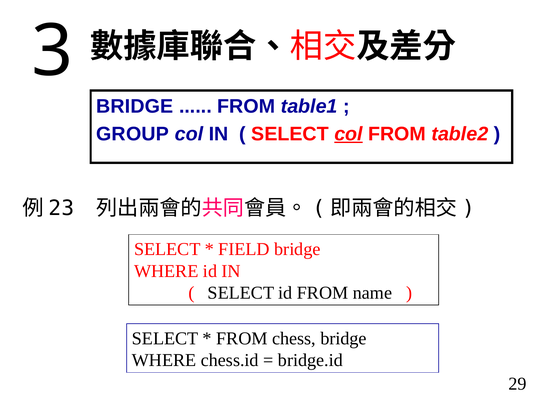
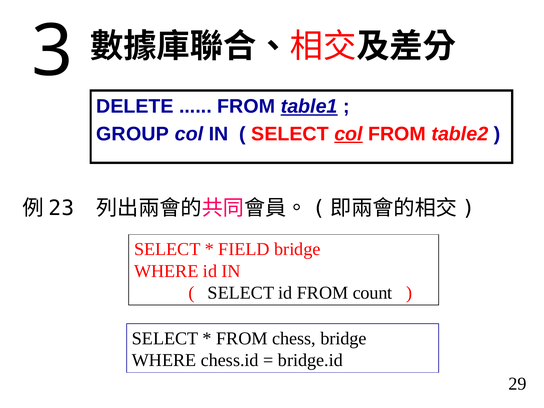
BRIDGE: BRIDGE -> DELETE (135, 106)
table1 underline: none -> present (309, 106)
name: name -> count (373, 293)
